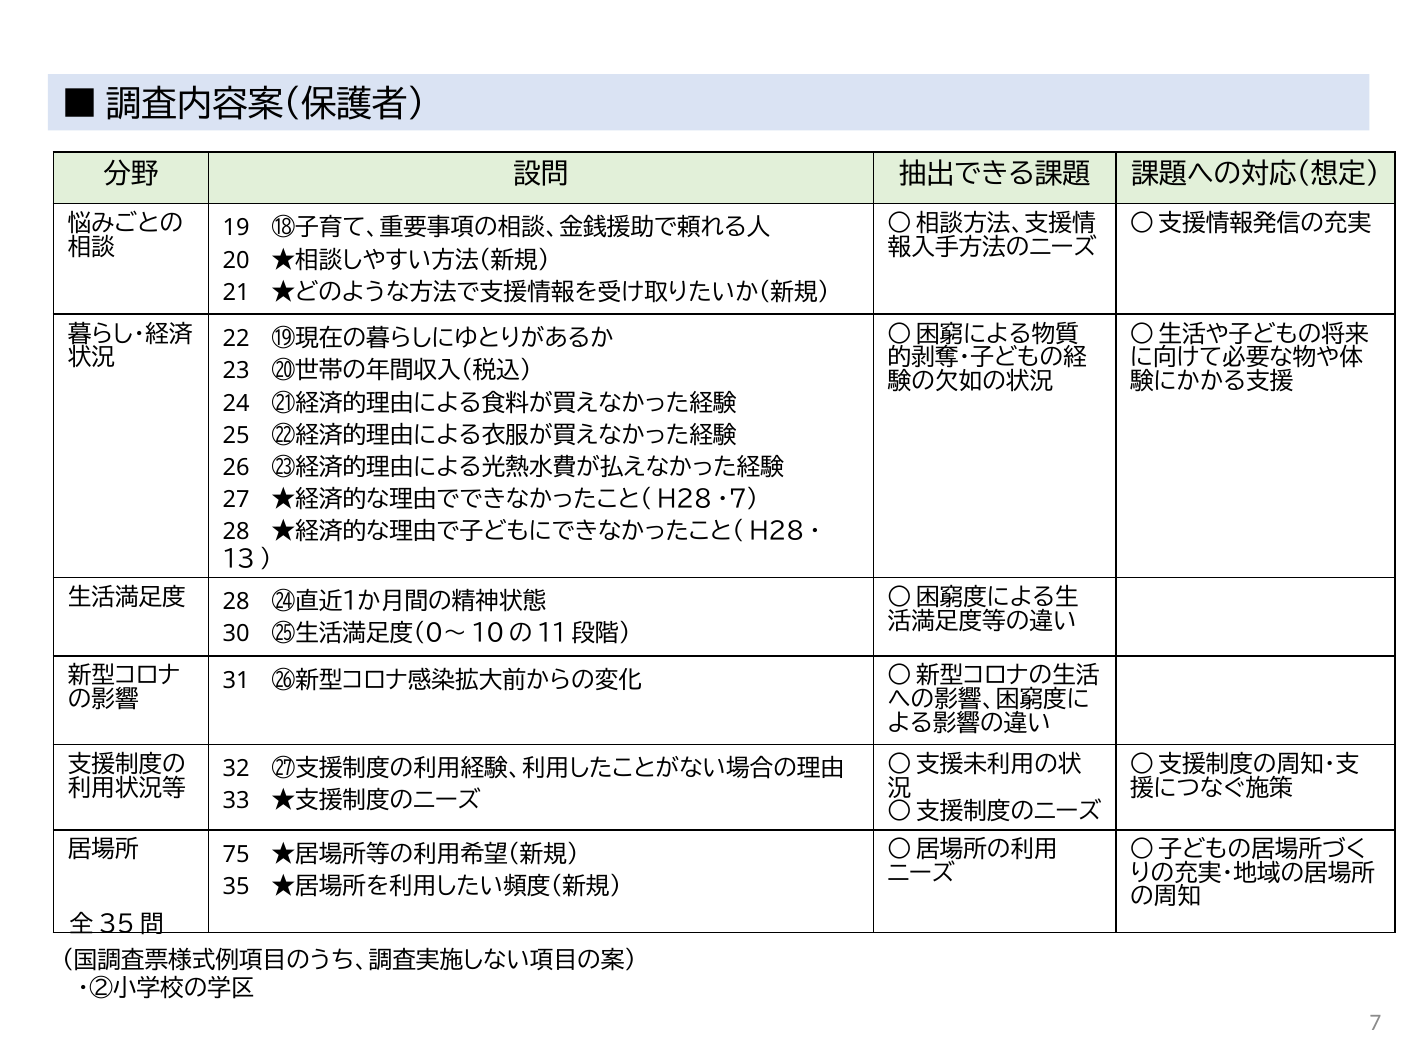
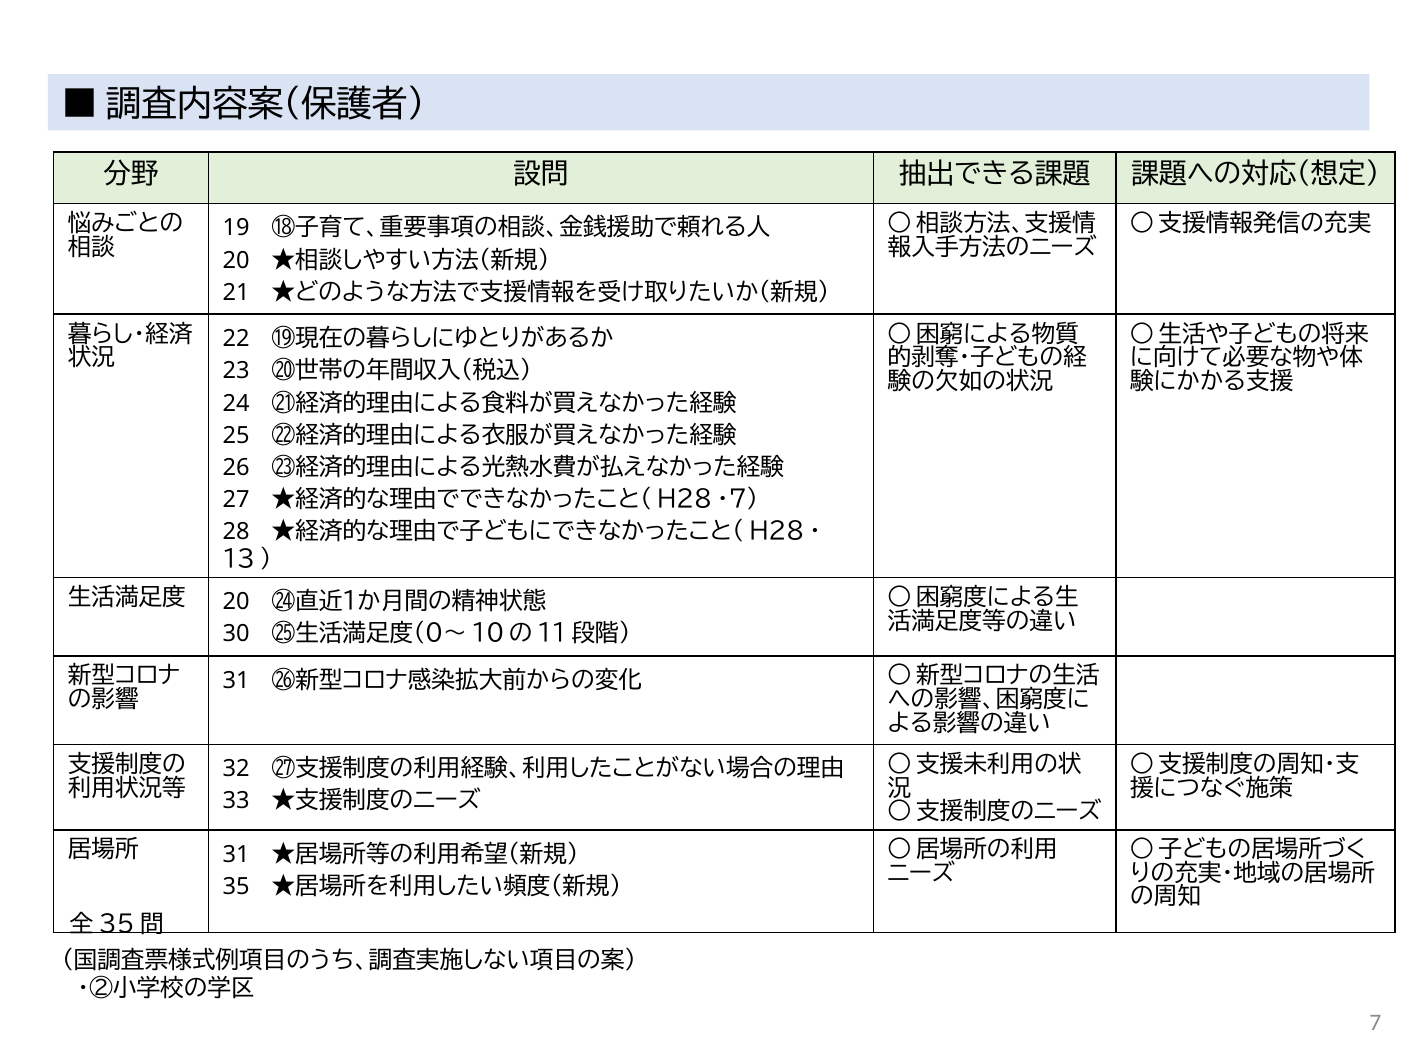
28: 28 -> 20 (236, 602)
75: 75 -> 31 (236, 854)
